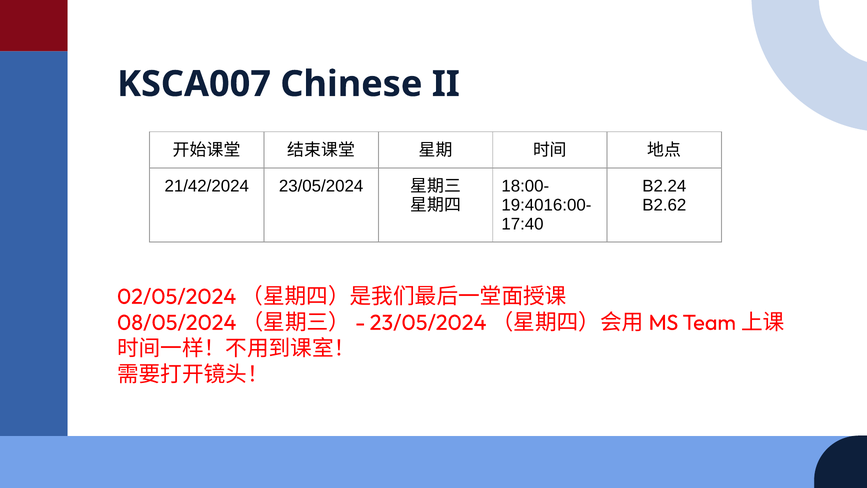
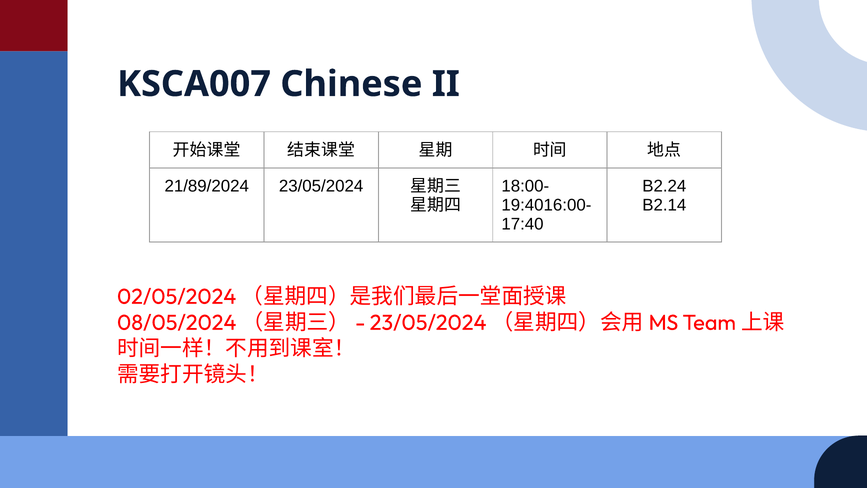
21/42/2024: 21/42/2024 -> 21/89/2024 (207, 186)
B2.62: B2.62 -> B2.14 (664, 205)
